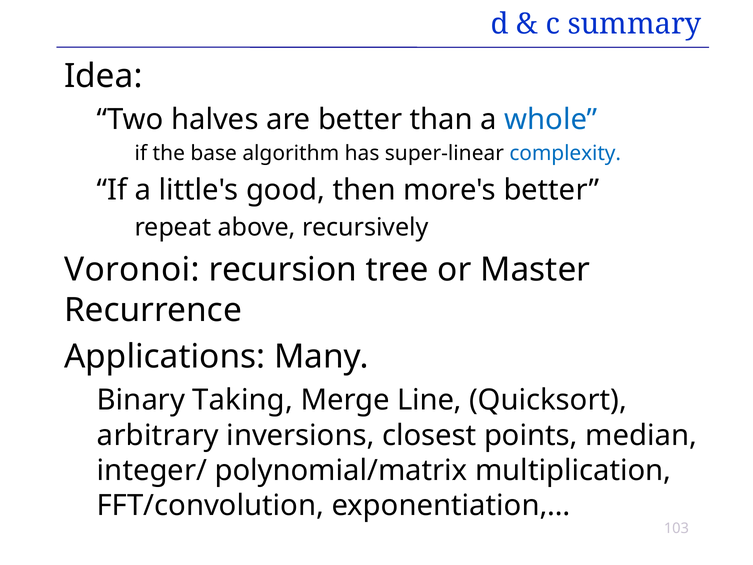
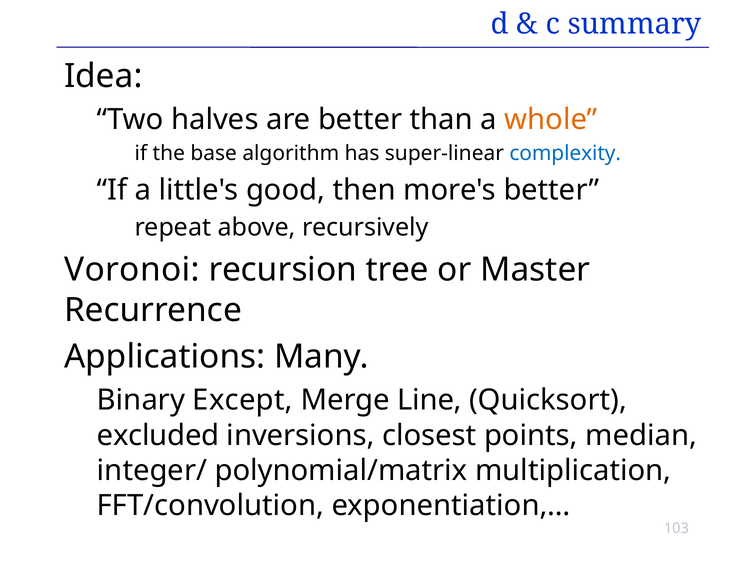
whole colour: blue -> orange (551, 120)
Taking: Taking -> Except (243, 400)
arbitrary: arbitrary -> excluded (158, 435)
